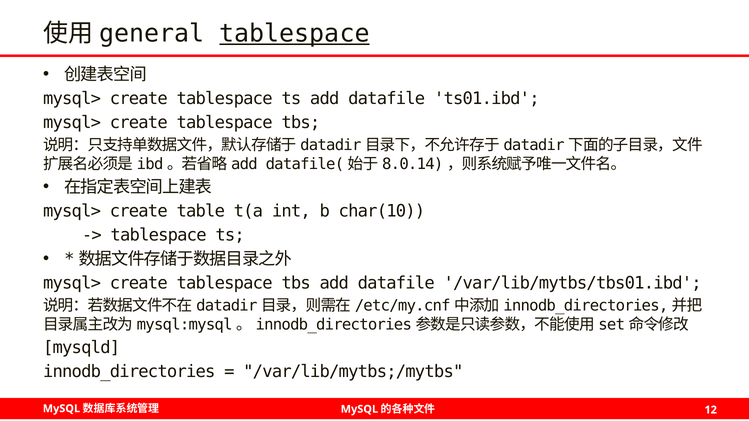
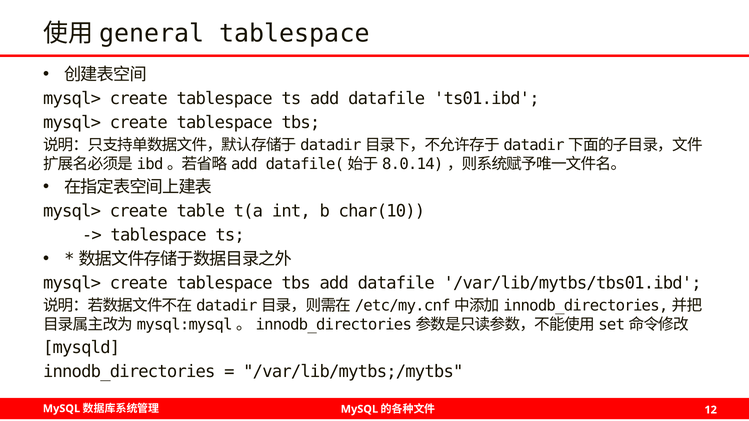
tablespace underline: present -> none (294, 34)
